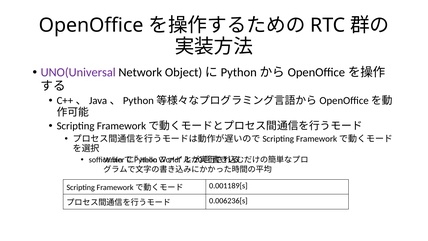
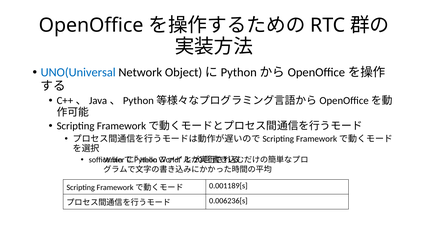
UNO(Universal colour: purple -> blue (78, 72)
